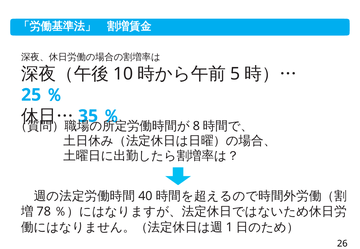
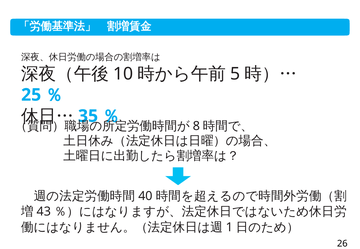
78: 78 -> 43 (44, 212)
